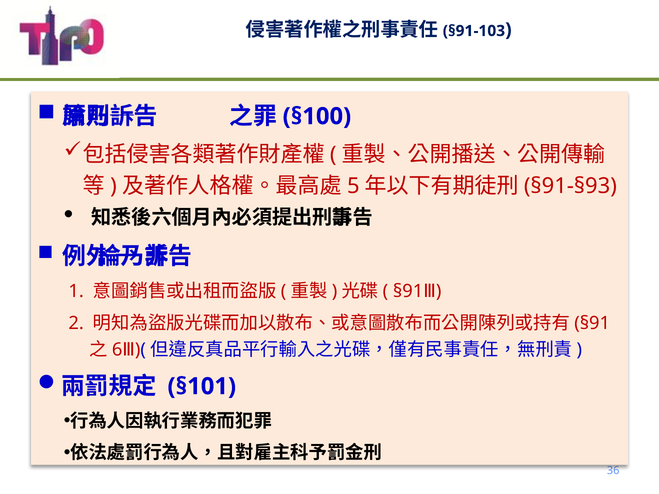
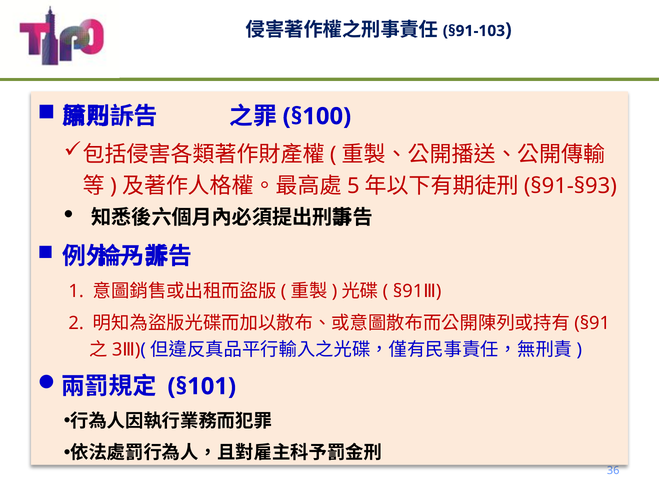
6: 6 -> 3 (117, 350)
